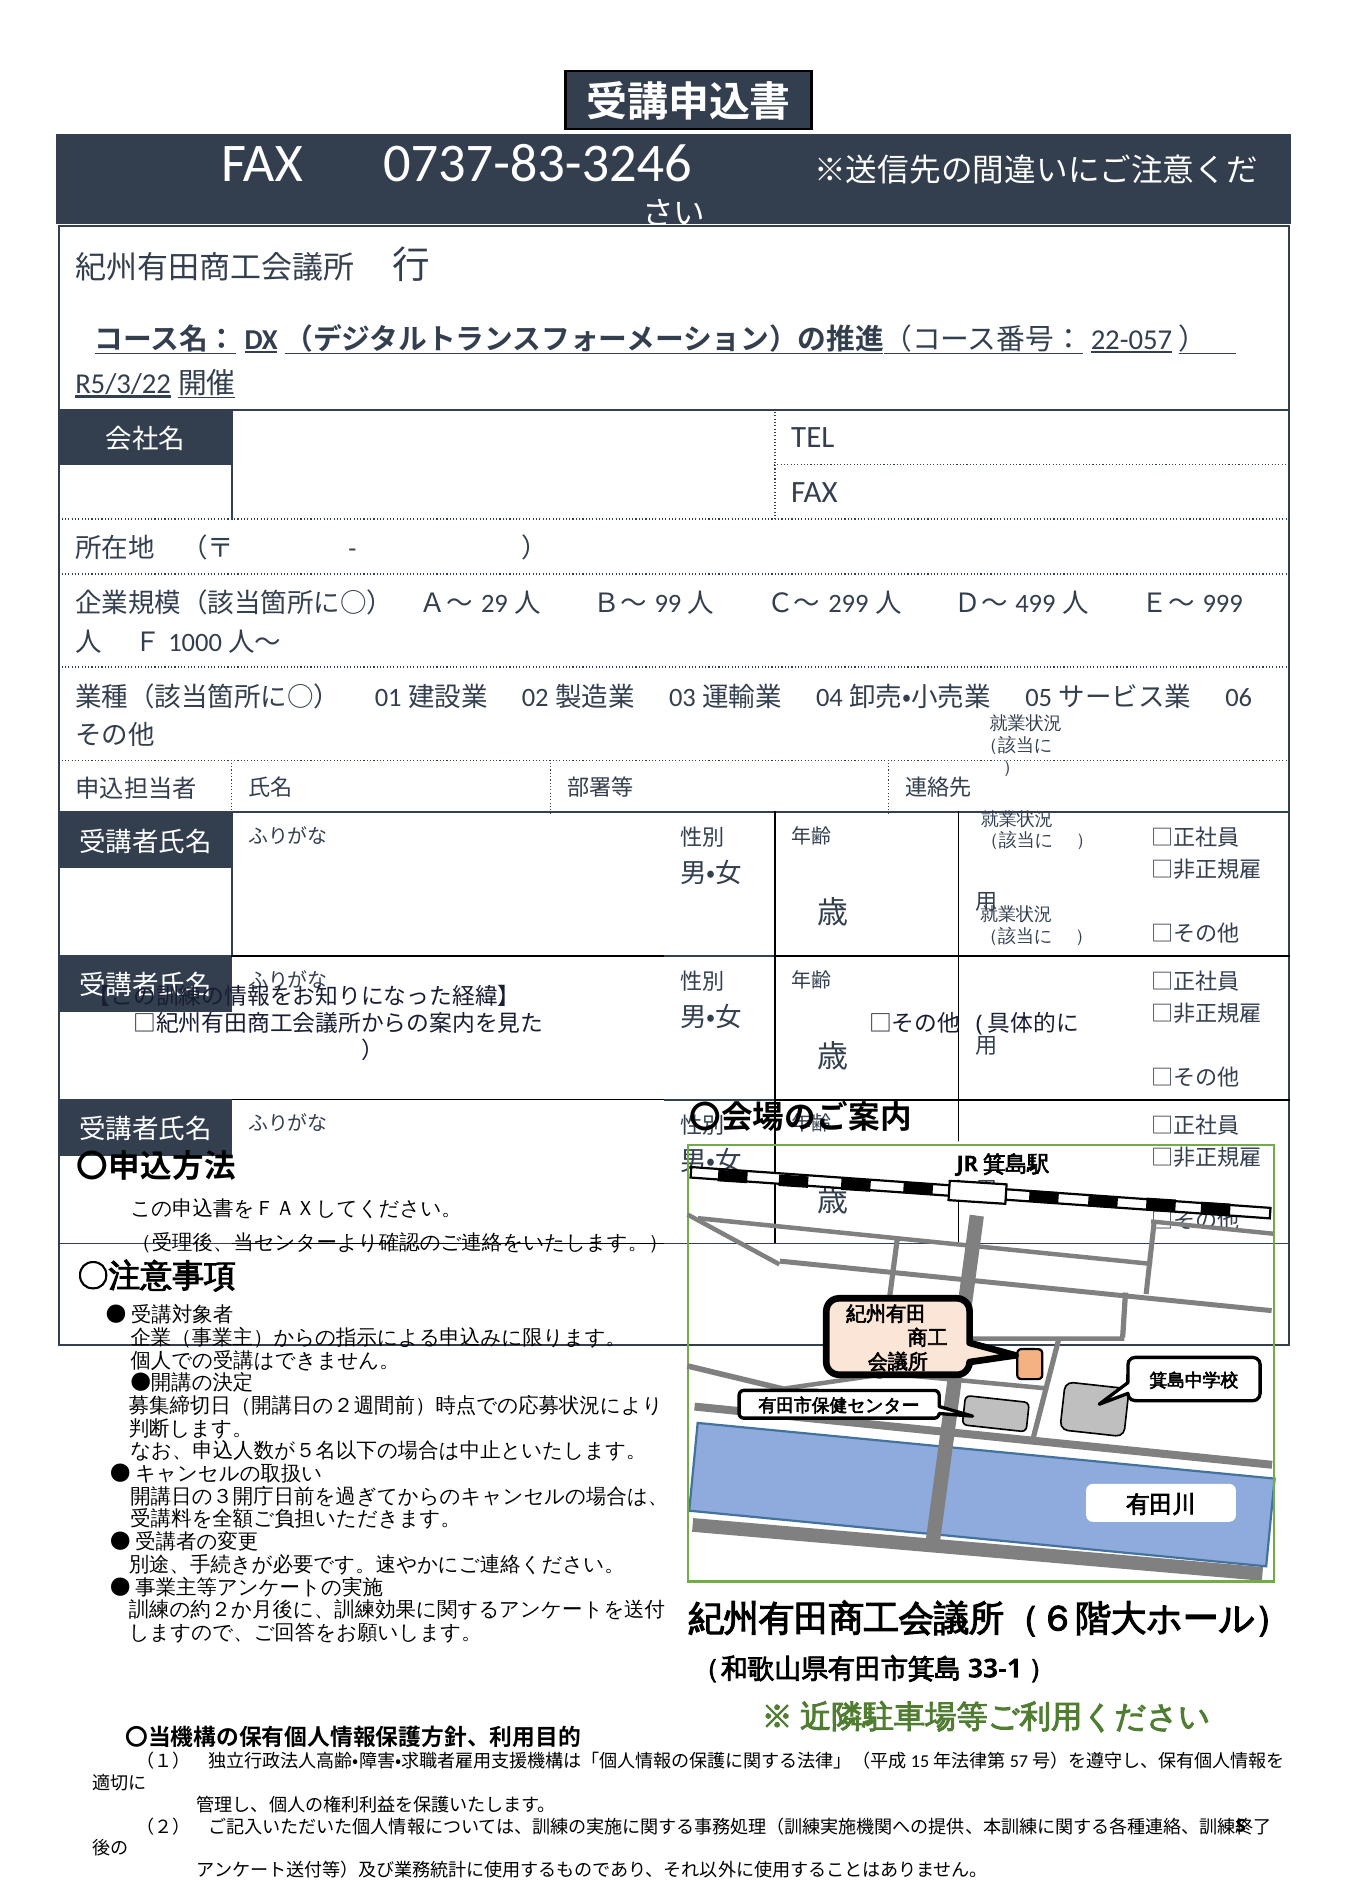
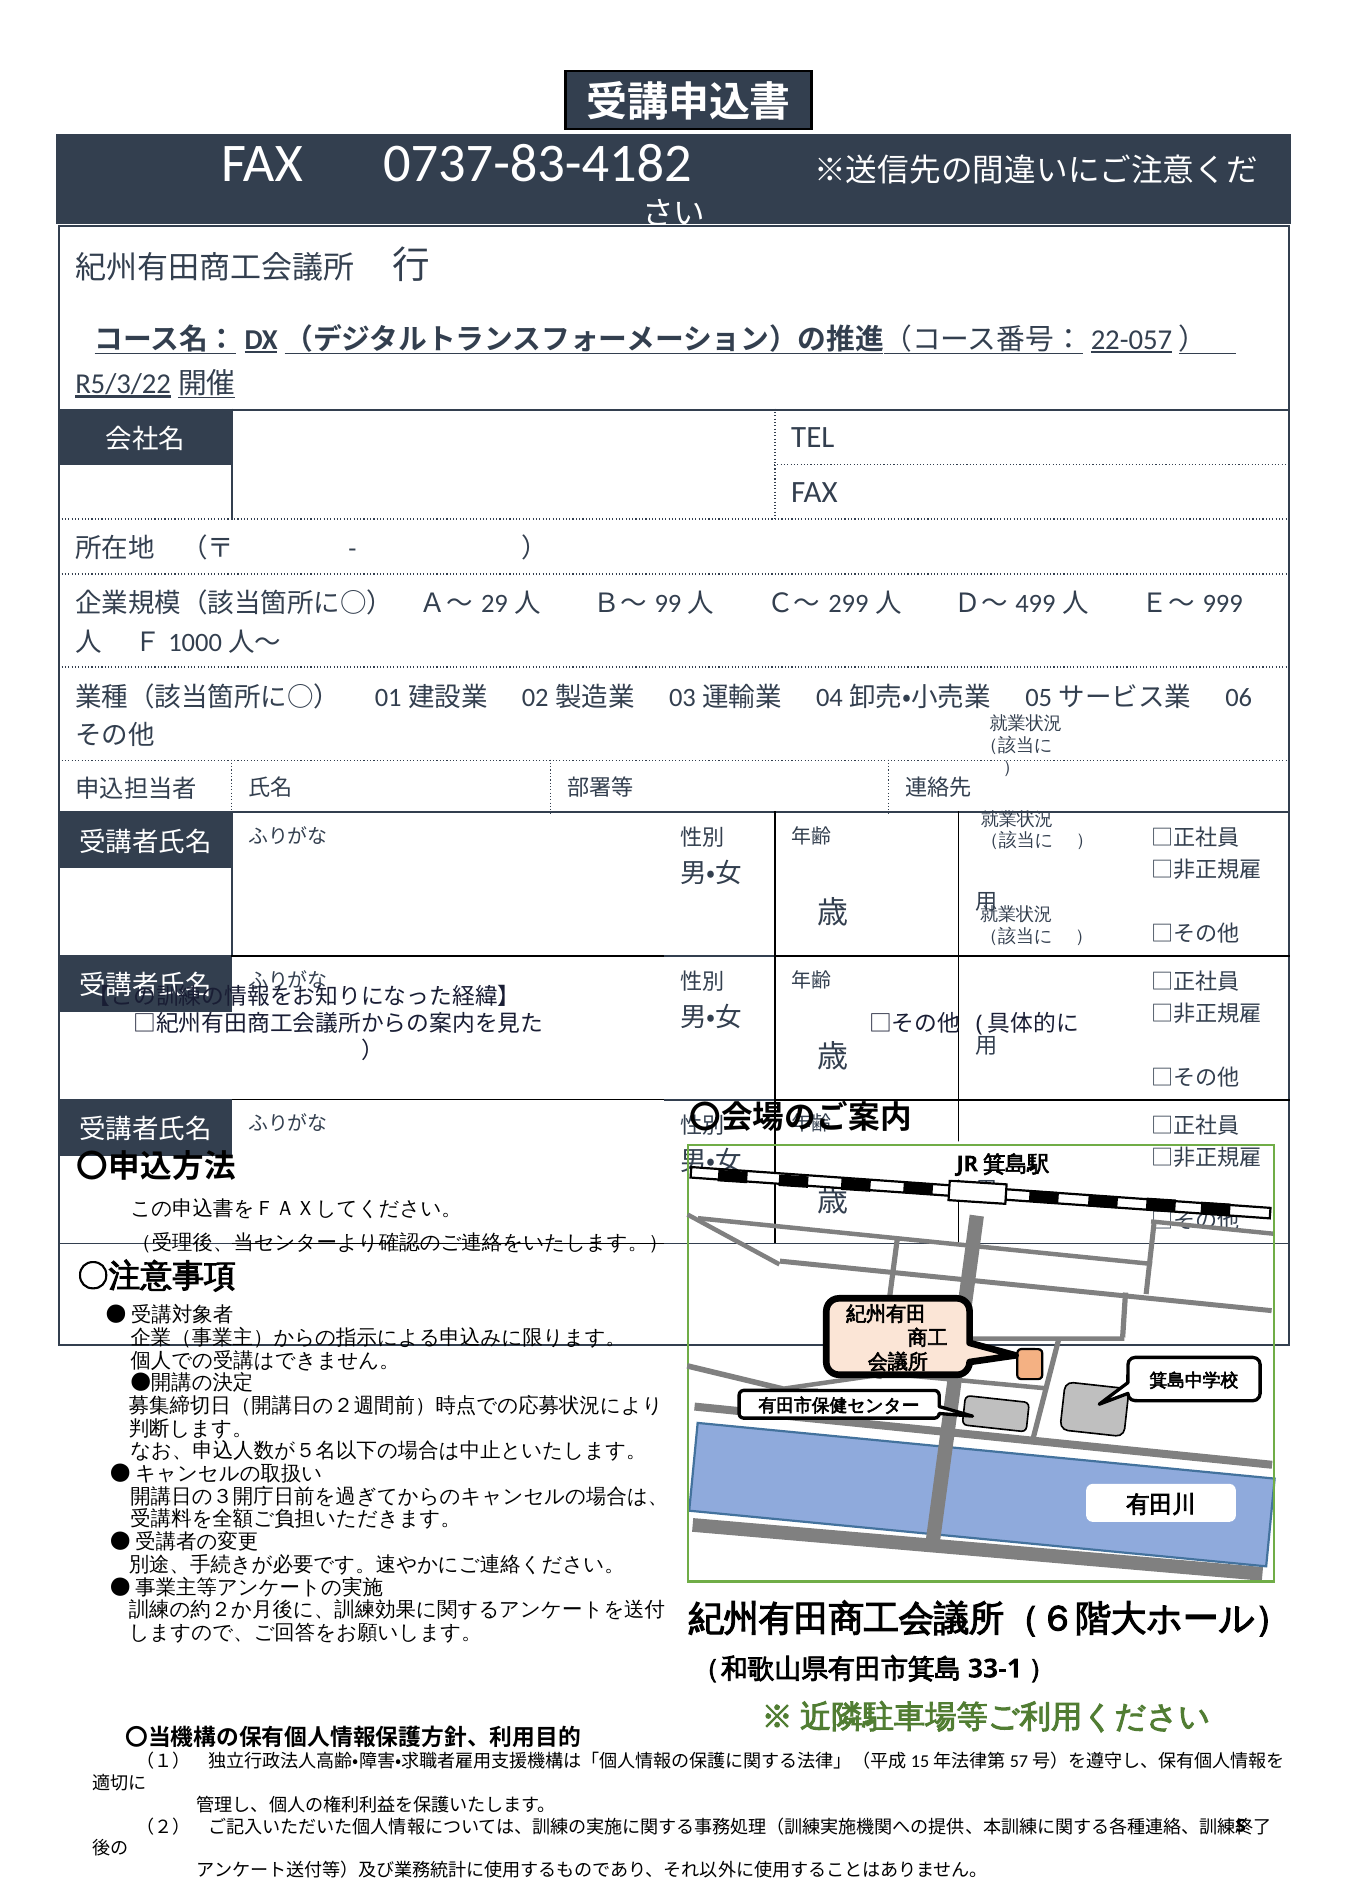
0737-83-3246: 0737-83-3246 -> 0737-83-4182 (537, 163)
